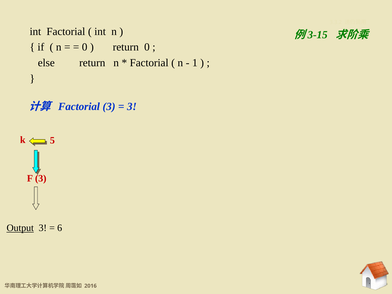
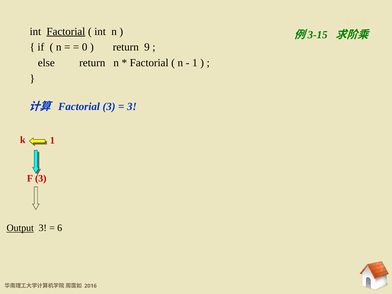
Factorial underline: none -> present (66, 31)
return 0: 0 -> 9 (147, 47)
k 5: 5 -> 1 (52, 140)
